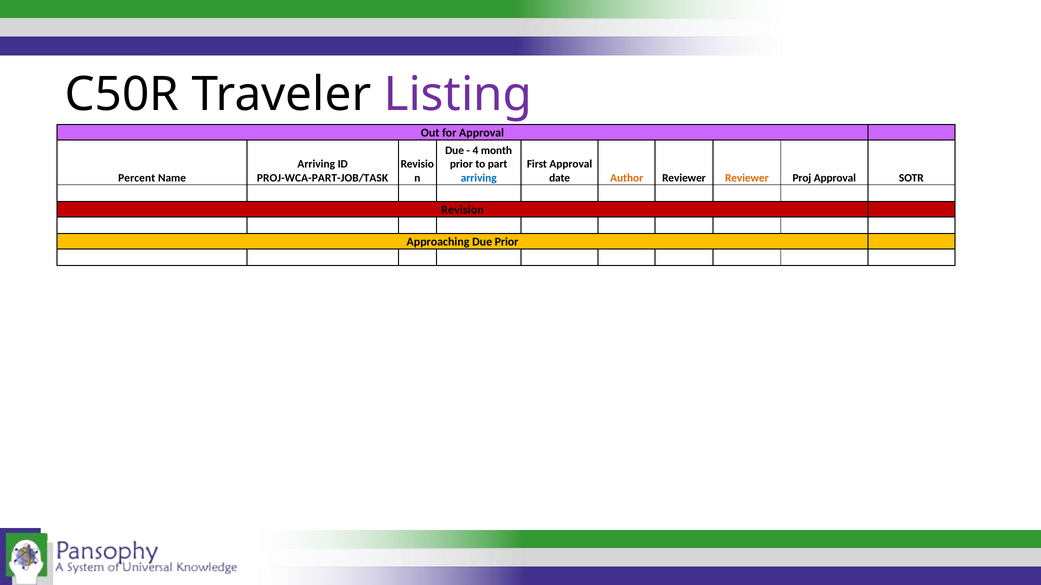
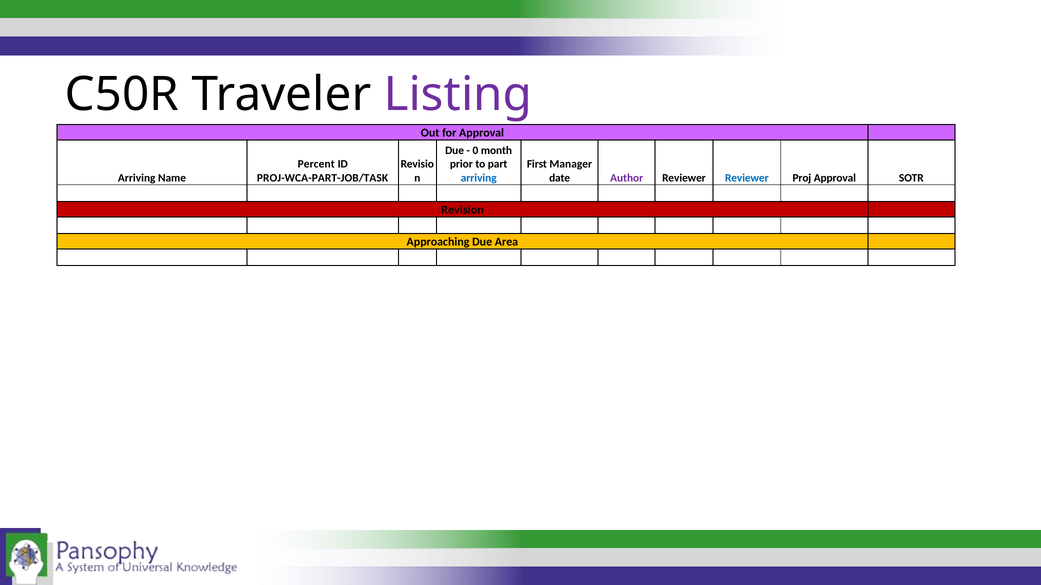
4: 4 -> 0 (475, 151)
Arriving: Arriving -> Percent (316, 164)
First Approval: Approval -> Manager (571, 164)
Percent: Percent -> Arriving (137, 178)
Author colour: orange -> purple (627, 178)
Reviewer colour: orange -> blue (747, 178)
Due Prior: Prior -> Area (506, 242)
